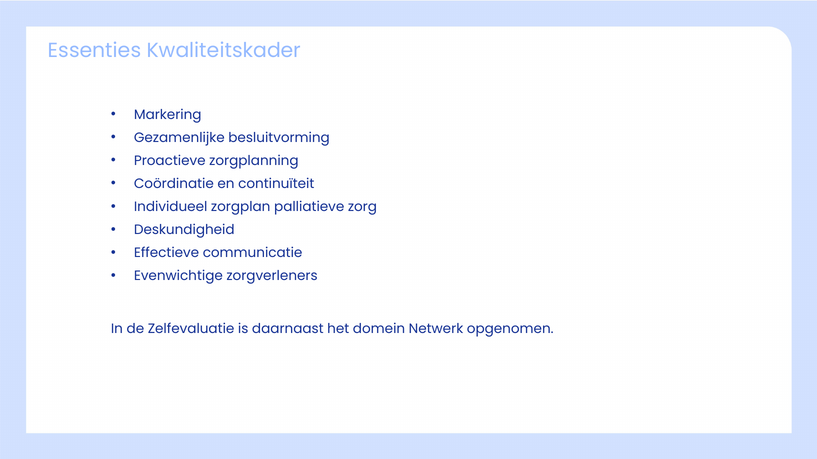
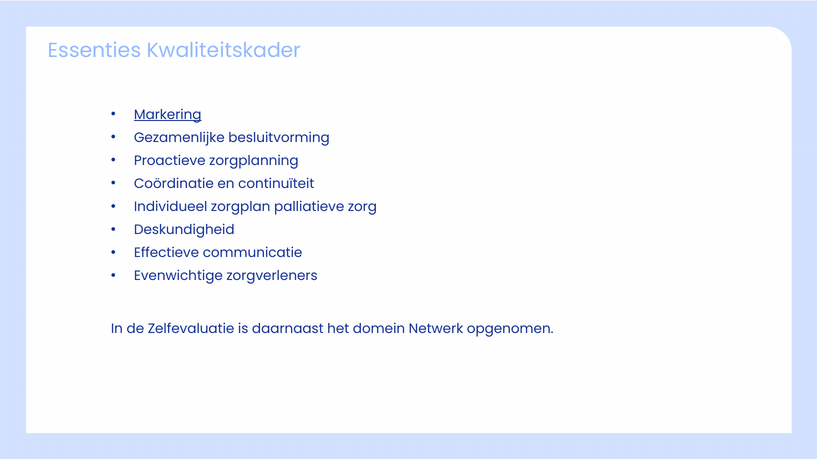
Markering underline: none -> present (168, 115)
